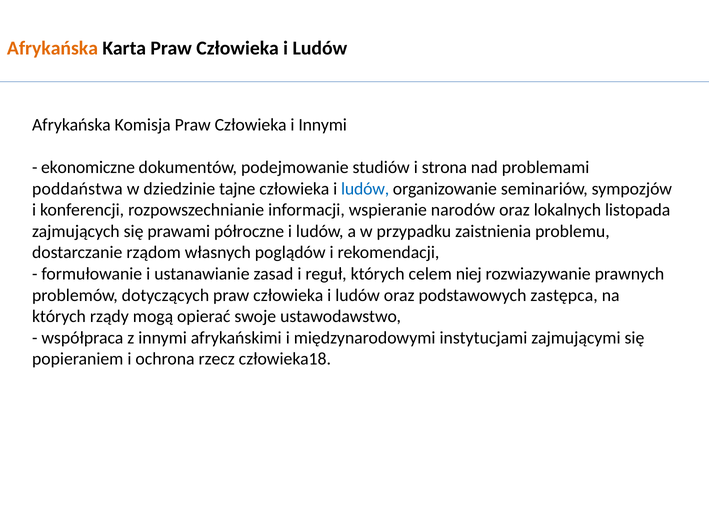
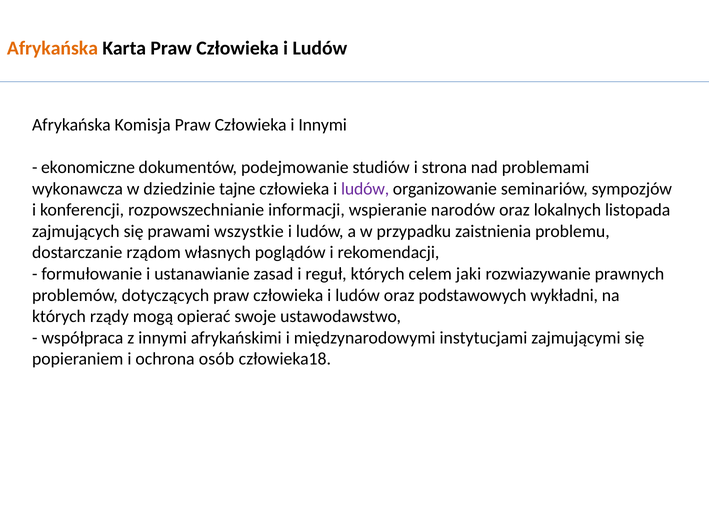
poddaństwa: poddaństwa -> wykonawcza (78, 189)
ludów colour: blue -> purple (365, 189)
półroczne: półroczne -> wszystkie (249, 231)
niej: niej -> jaki (469, 274)
zastępca: zastępca -> wykładni (564, 295)
rzecz: rzecz -> osób (217, 359)
